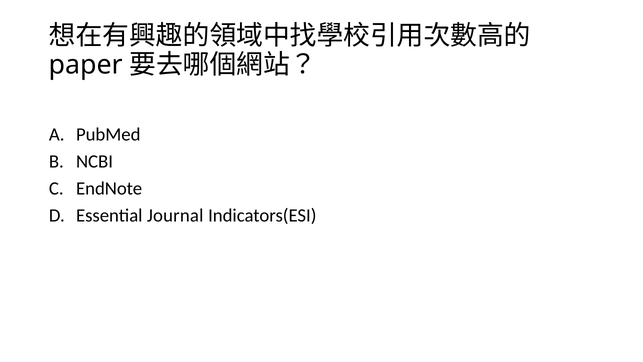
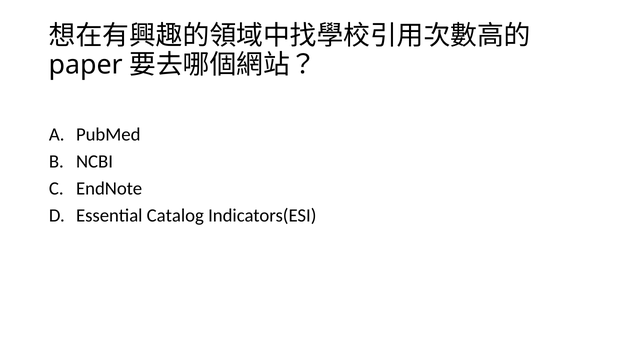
Journal: Journal -> Catalog (175, 216)
